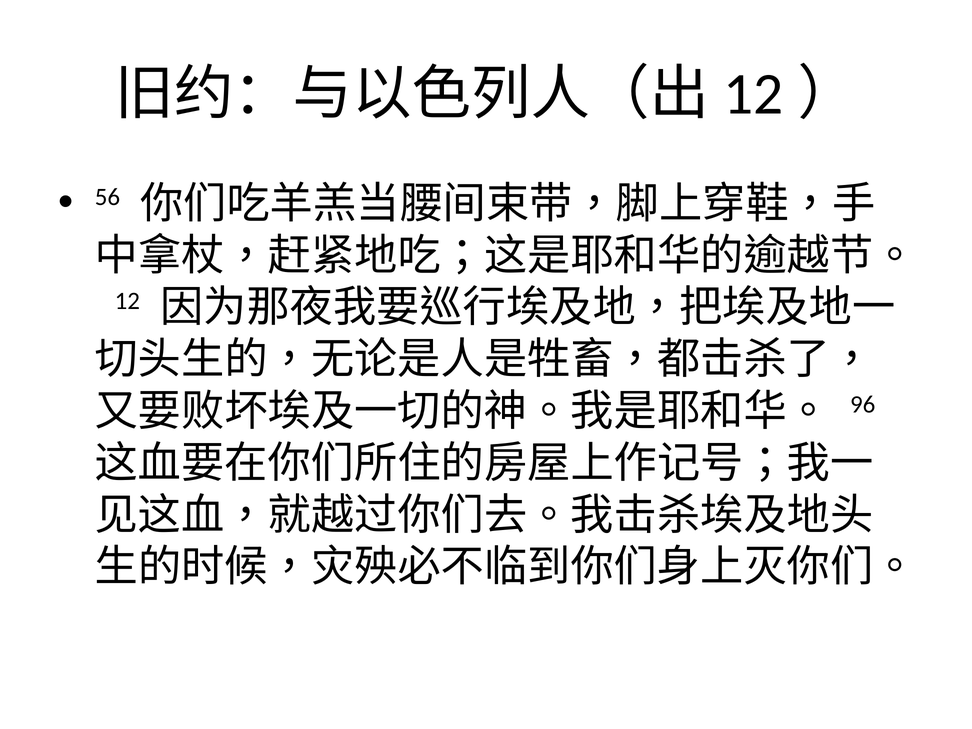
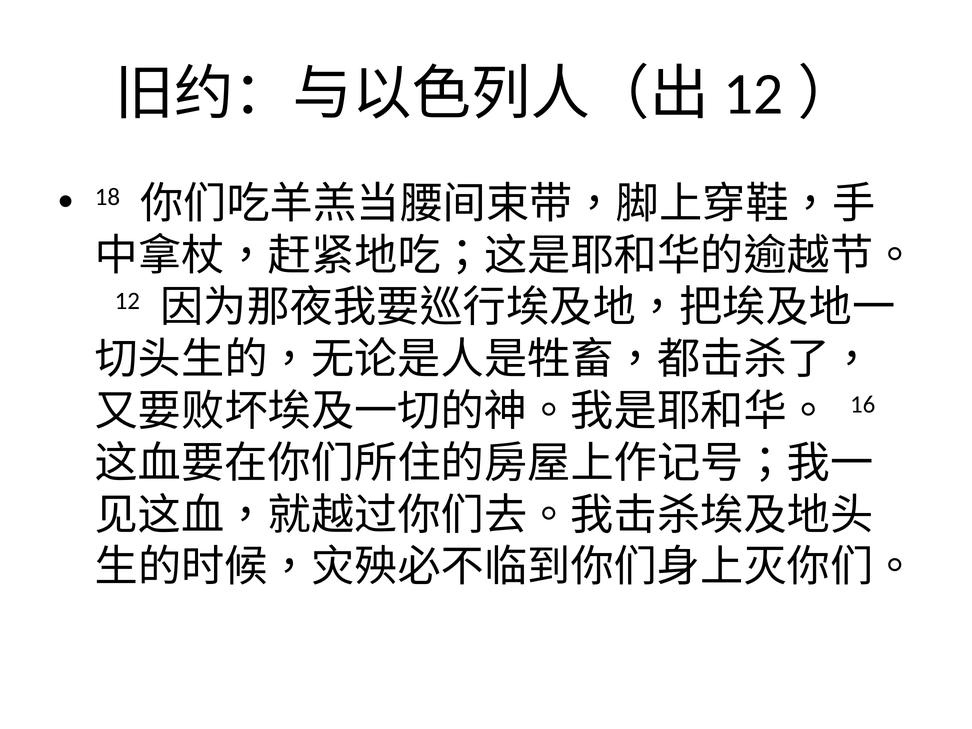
56: 56 -> 18 (107, 197)
96: 96 -> 16 (863, 405)
